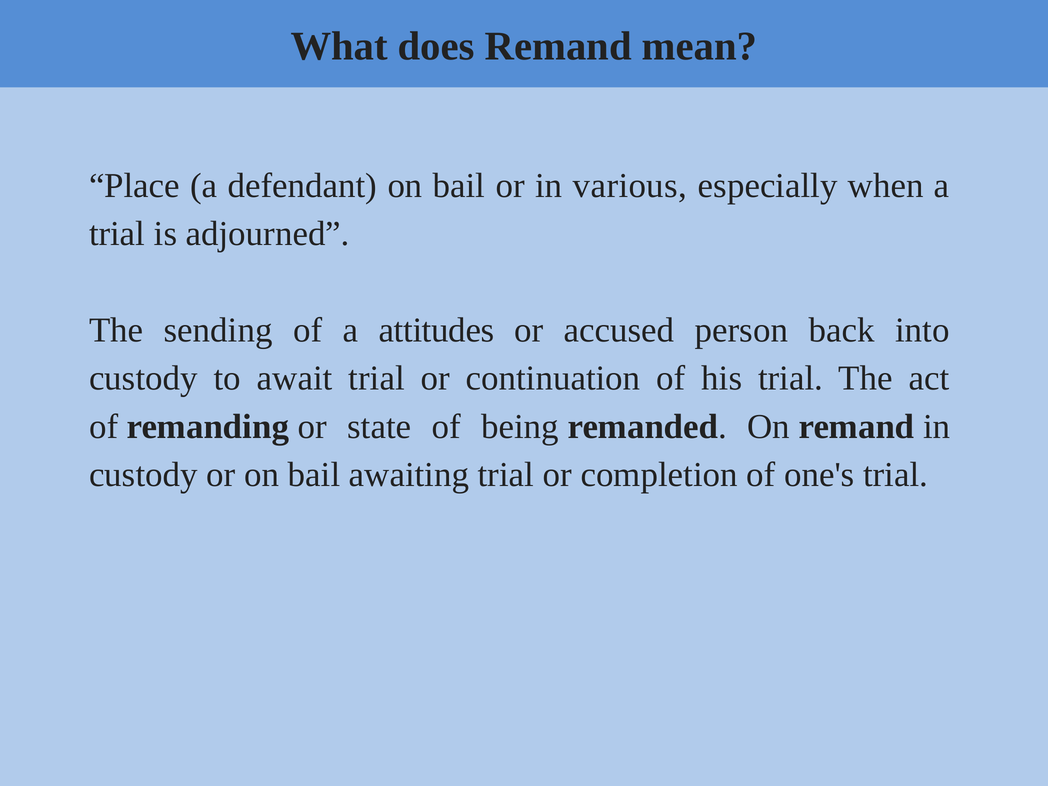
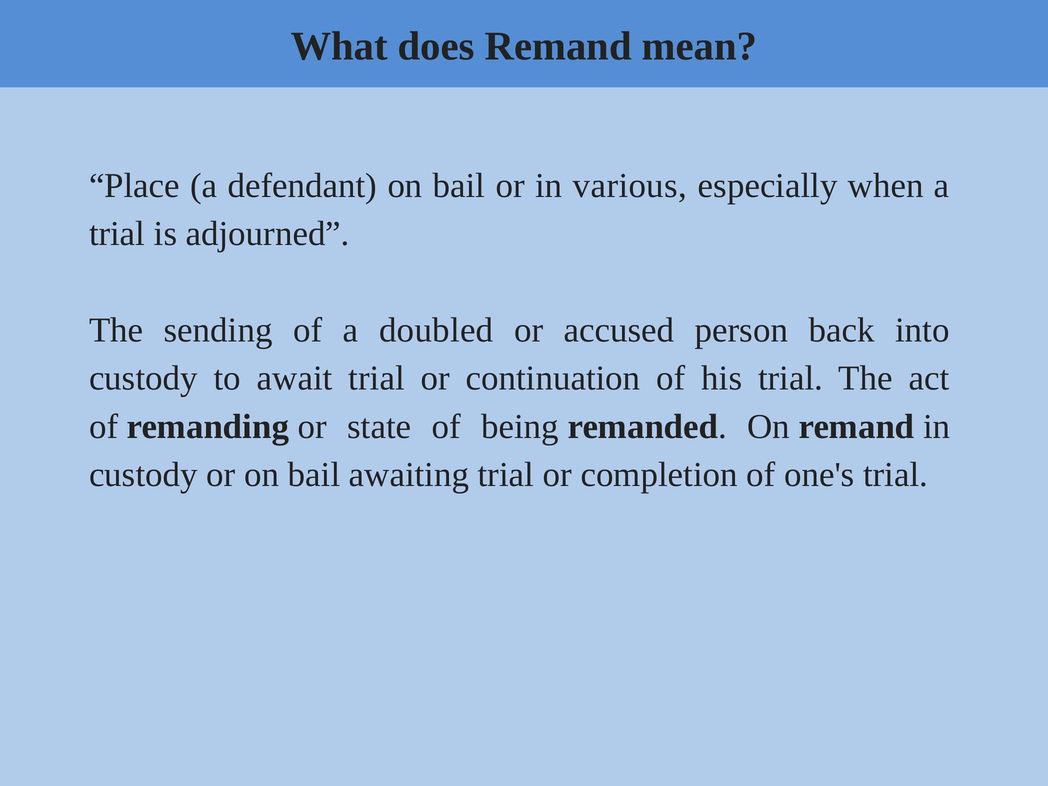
attitudes: attitudes -> doubled (436, 330)
